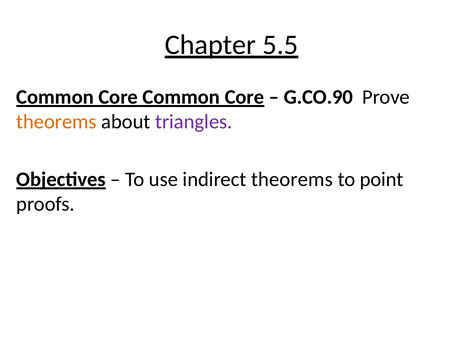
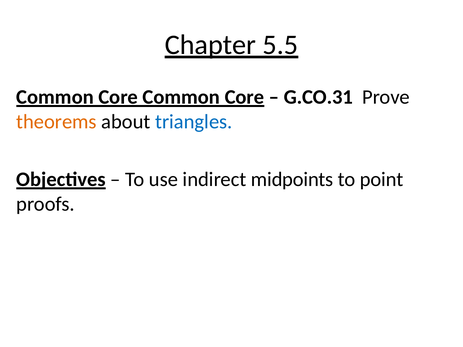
G.CO.90: G.CO.90 -> G.CO.31 (318, 97)
triangles colour: purple -> blue (194, 122)
indirect theorems: theorems -> midpoints (292, 179)
